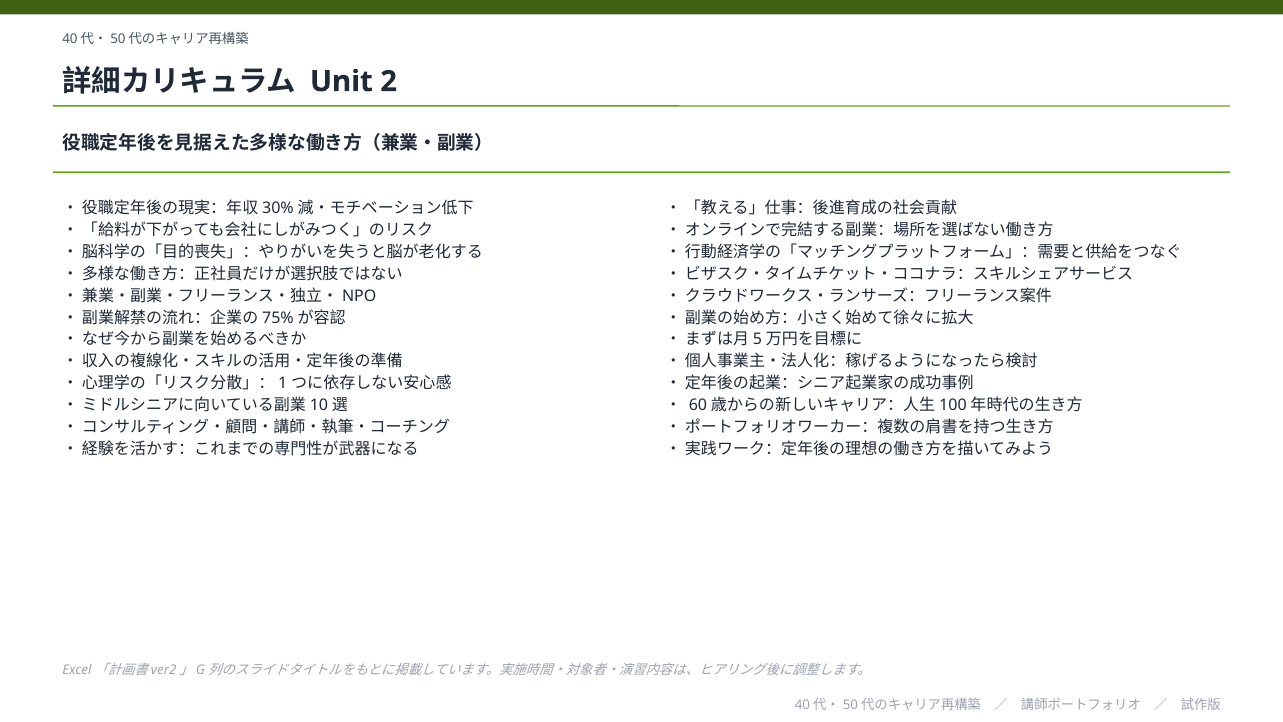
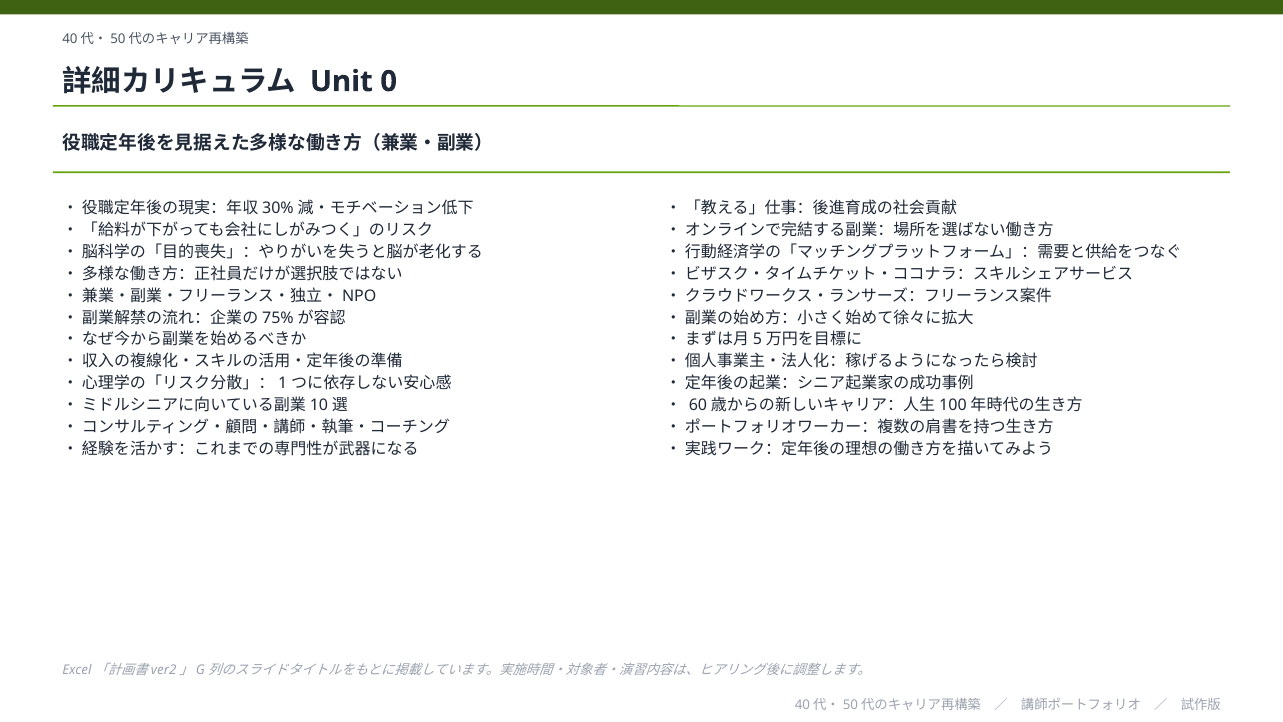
2: 2 -> 0 (389, 81)
